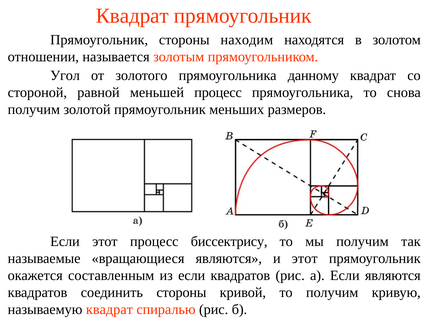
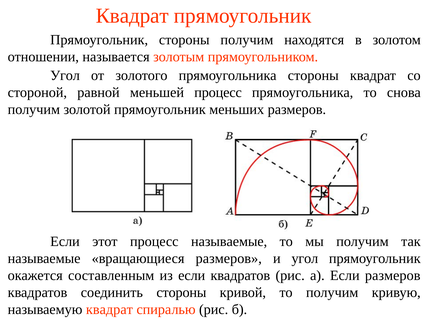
стороны находим: находим -> получим (247, 40)
прямоугольника данному: данному -> стороны (313, 75)
процесс биссектрису: биссектрису -> называемые (229, 241)
вращающиеся являются: являются -> размеров (229, 258)
и этот: этот -> угол (305, 258)
Если являются: являются -> размеров (393, 275)
